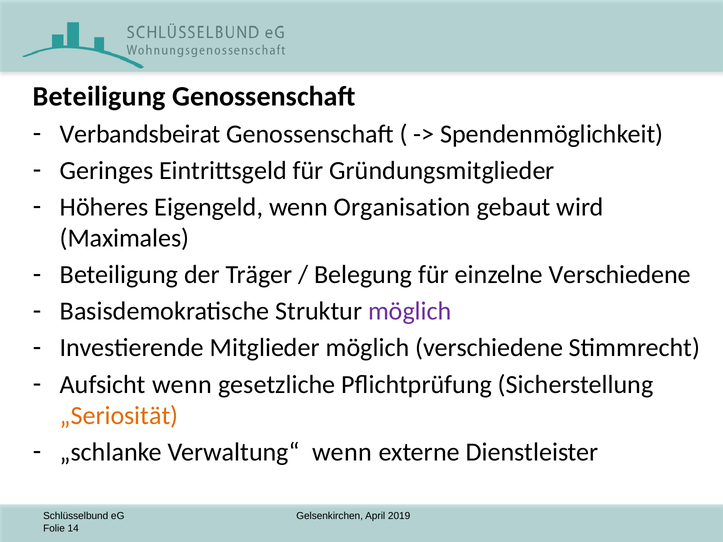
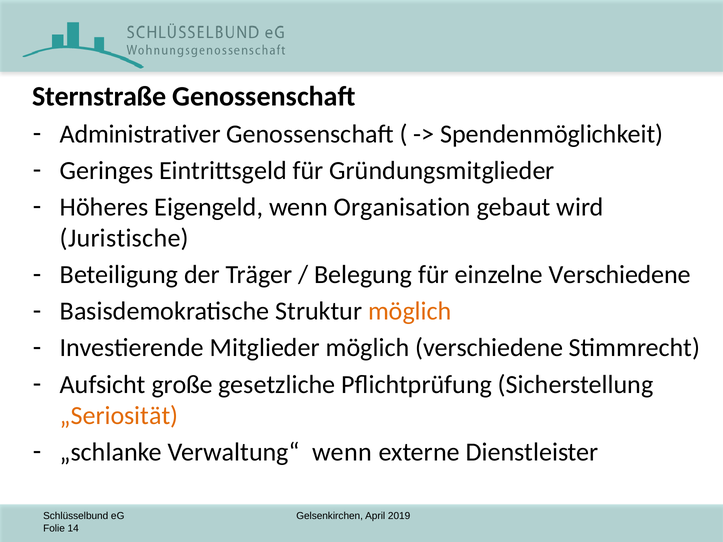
Beteiligung: Beteiligung -> Sternstraße (99, 97)
Verbandsbeirat: Verbandsbeirat -> Administrativer (140, 134)
Maximales: Maximales -> Juristische (124, 238)
möglich colour: purple -> orange (410, 312)
Aufsicht wenn: wenn -> große (182, 385)
